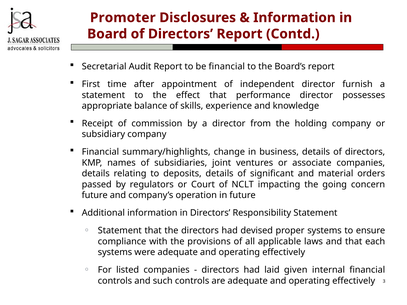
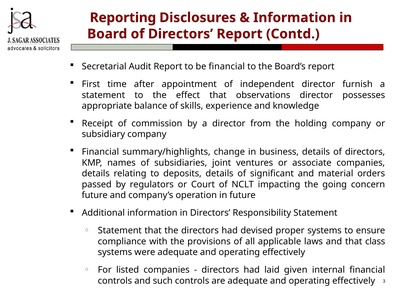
Promoter: Promoter -> Reporting (123, 18)
performance: performance -> observations (263, 95)
each: each -> class (375, 242)
